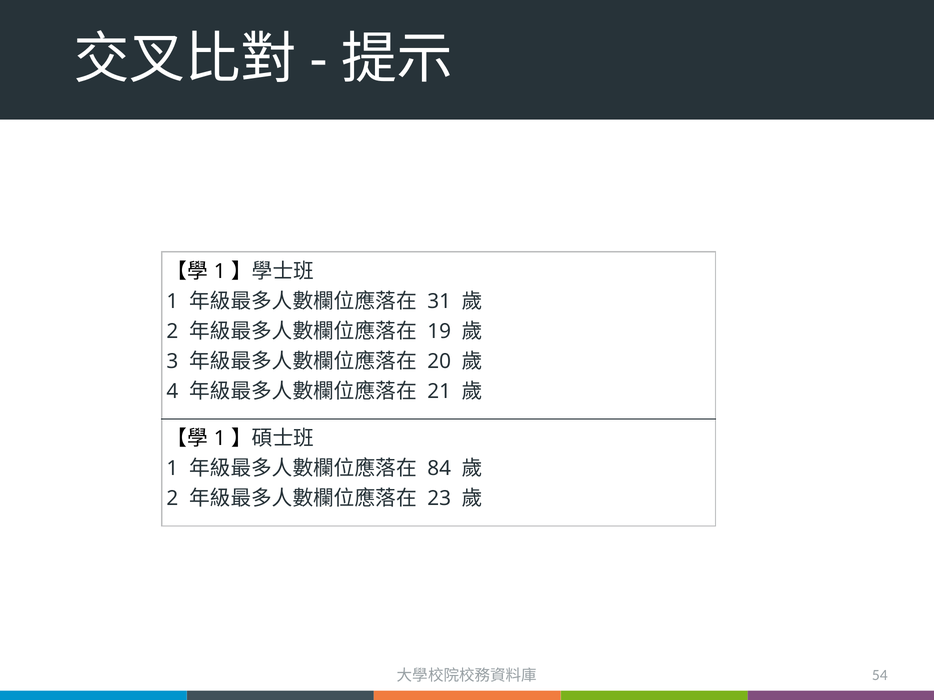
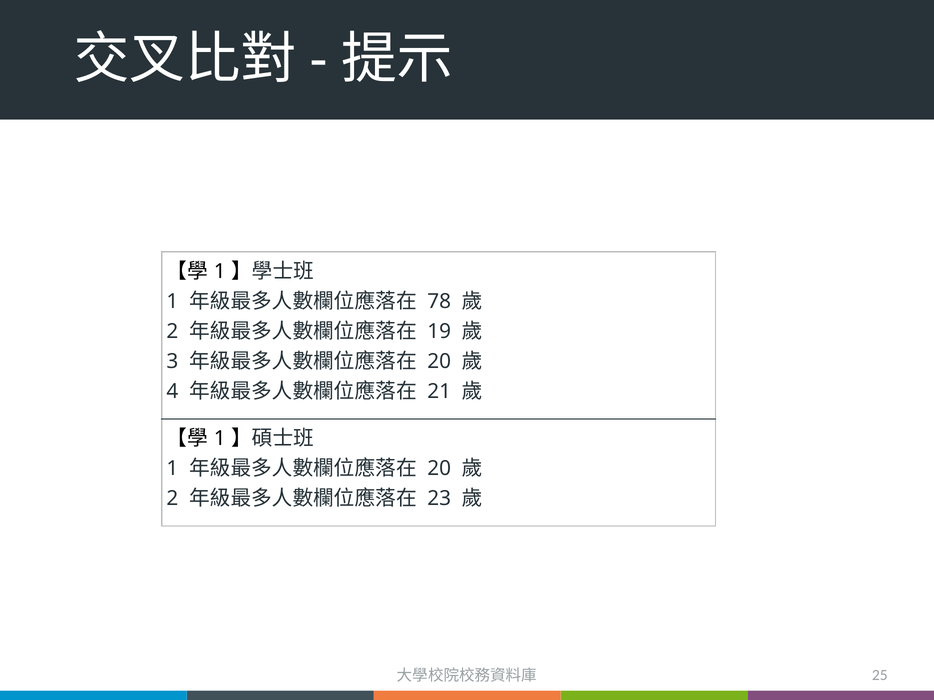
31: 31 -> 78 (439, 301)
84: 84 -> 20 (439, 469)
54: 54 -> 25 (880, 676)
